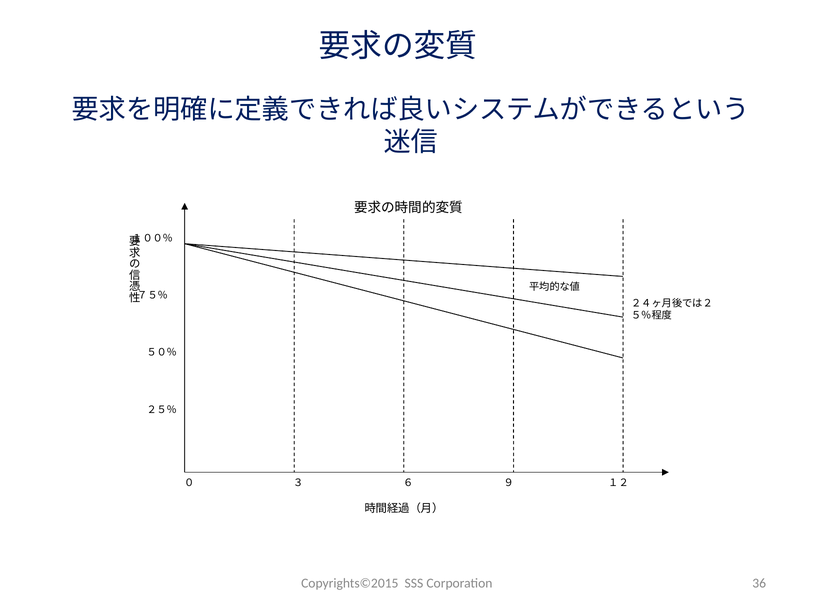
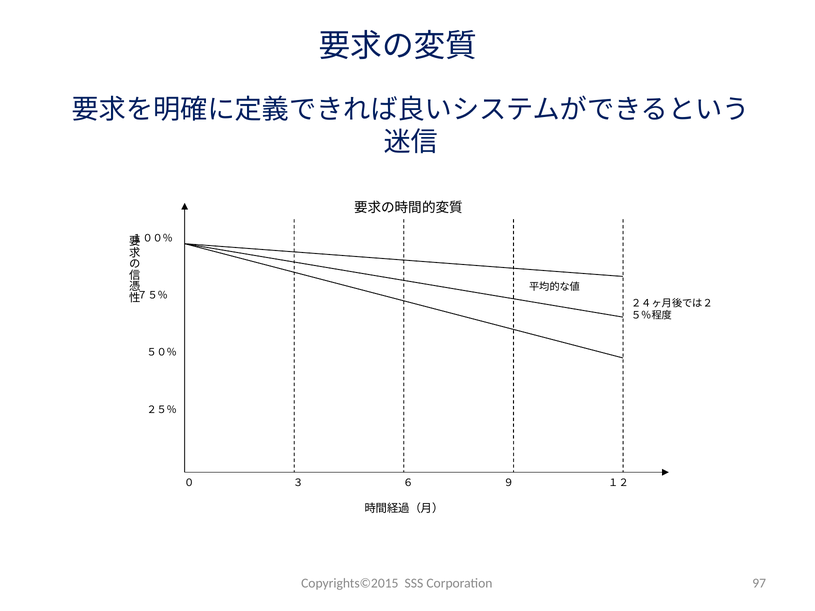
36: 36 -> 97 (759, 584)
